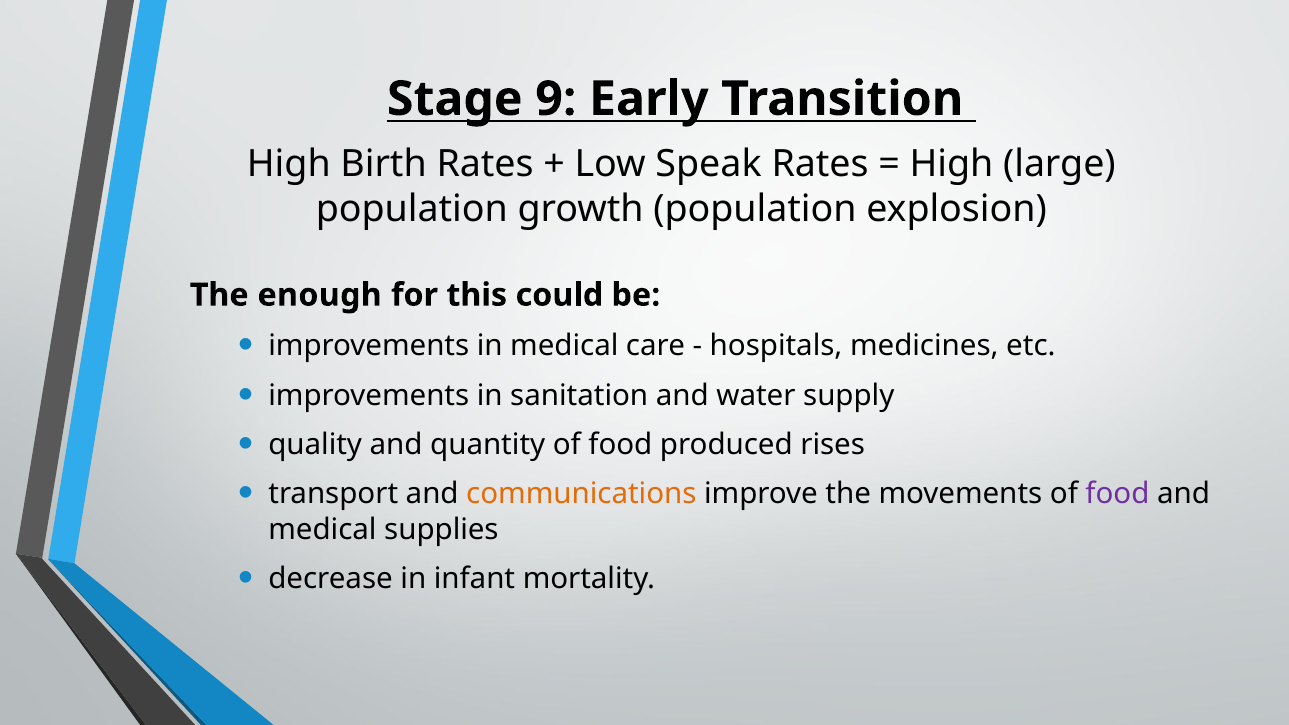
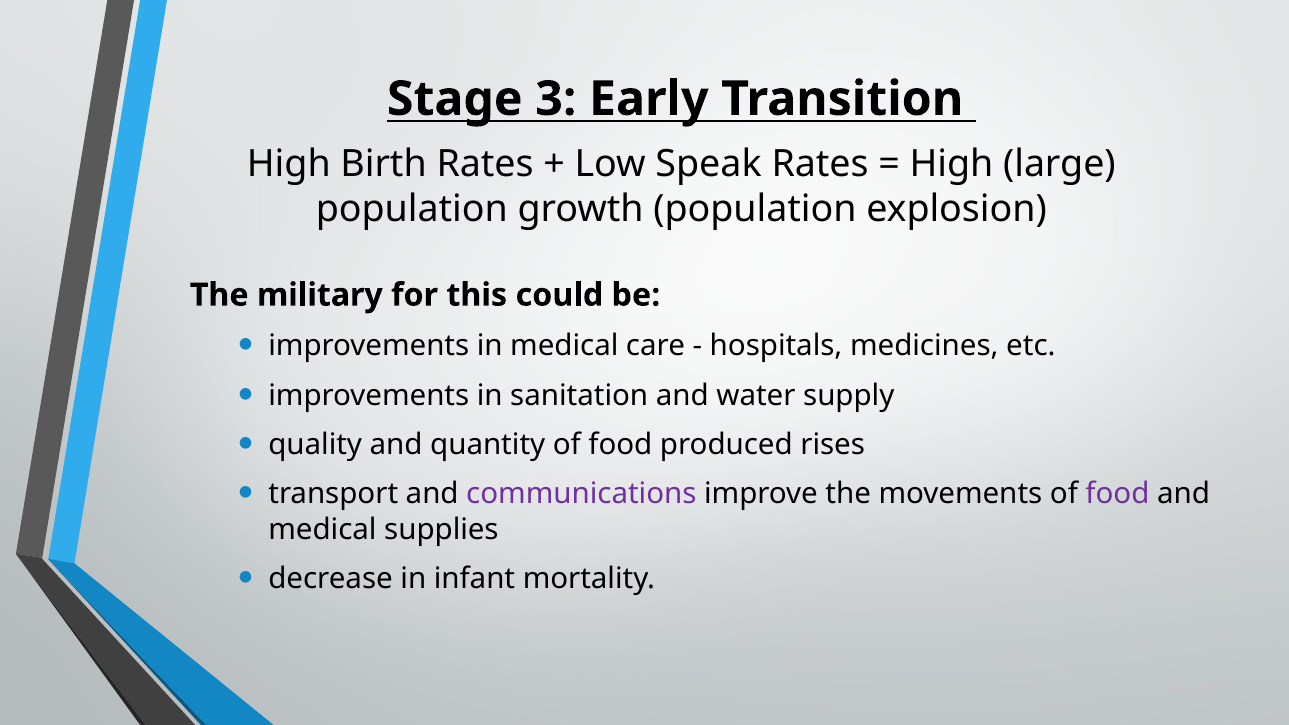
9: 9 -> 3 (556, 99)
enough: enough -> military (320, 295)
communications colour: orange -> purple (581, 494)
